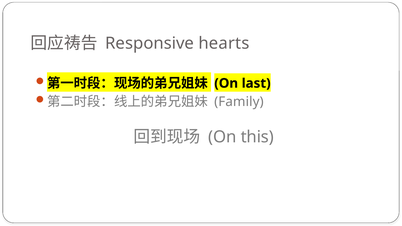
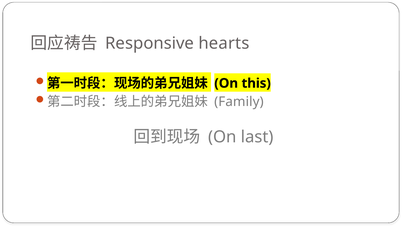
last: last -> this (256, 83)
this: this -> last (257, 137)
